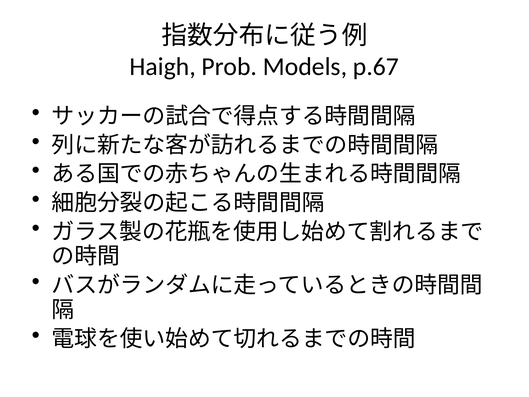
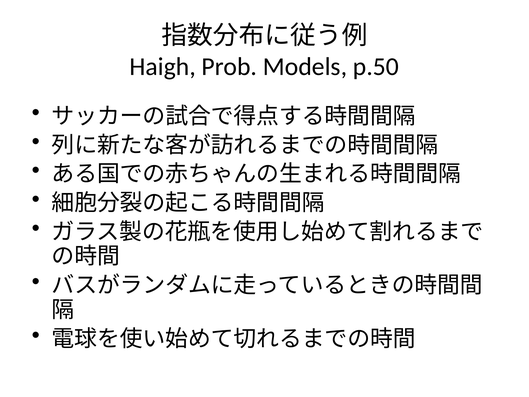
p.67: p.67 -> p.50 (376, 67)
